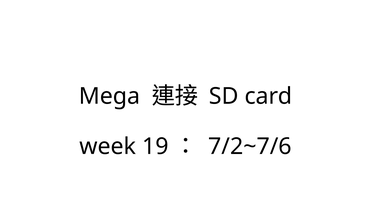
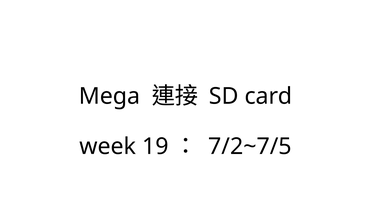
7/2~7/6: 7/2~7/6 -> 7/2~7/5 (250, 146)
